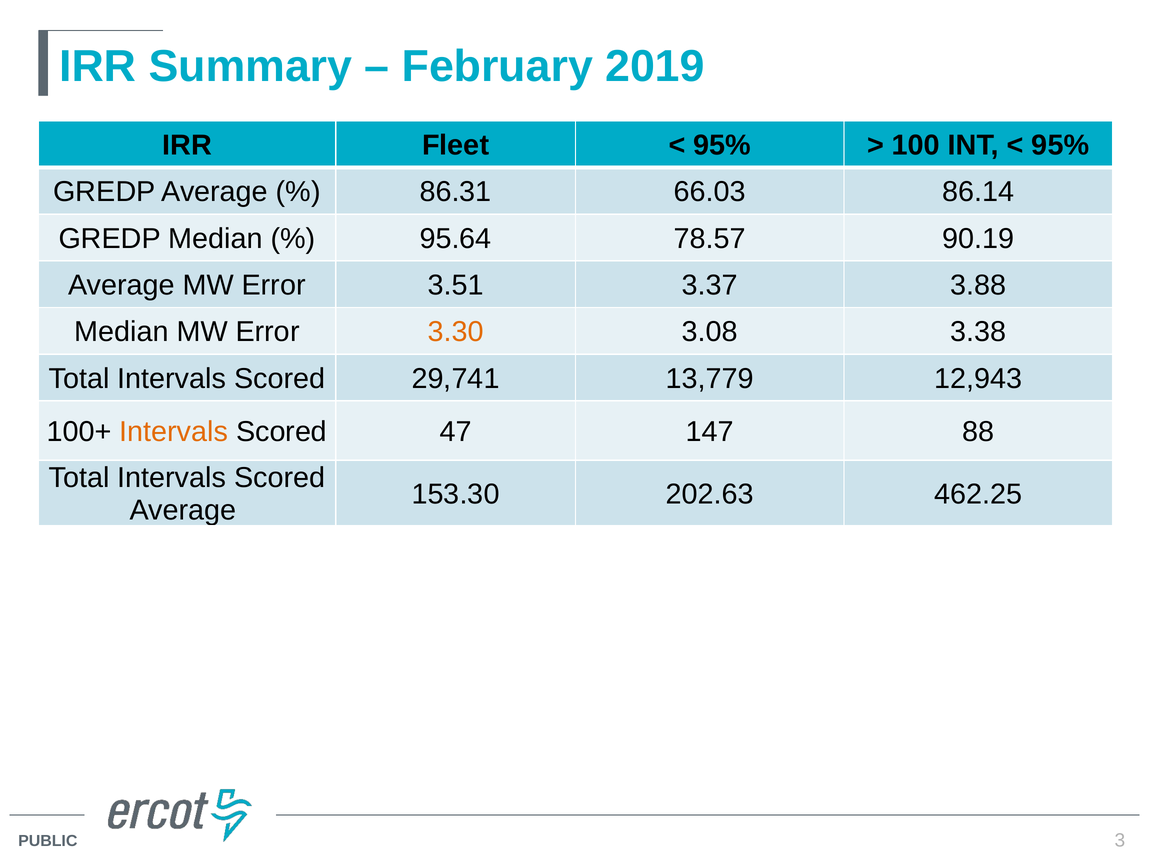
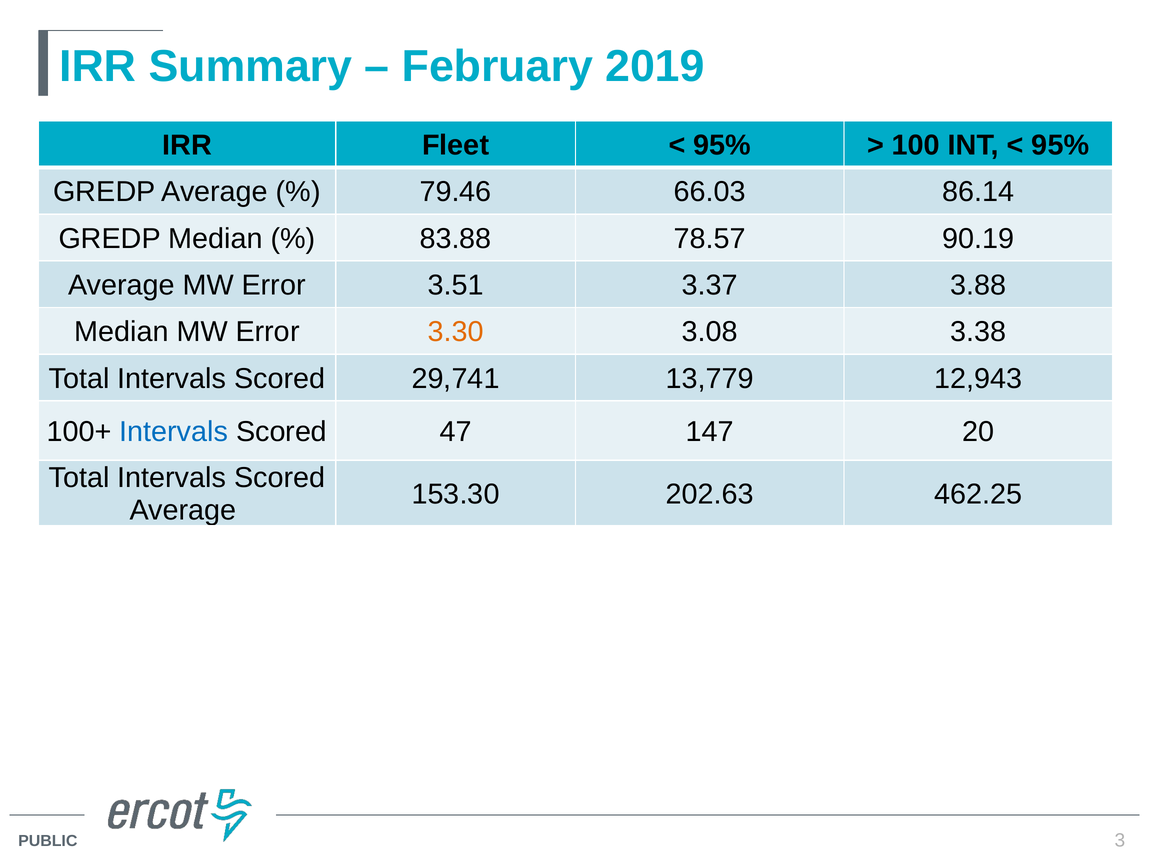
86.31: 86.31 -> 79.46 (456, 192)
95.64: 95.64 -> 83.88 (456, 239)
Intervals colour: orange -> blue (174, 432)
88: 88 -> 20 (978, 432)
